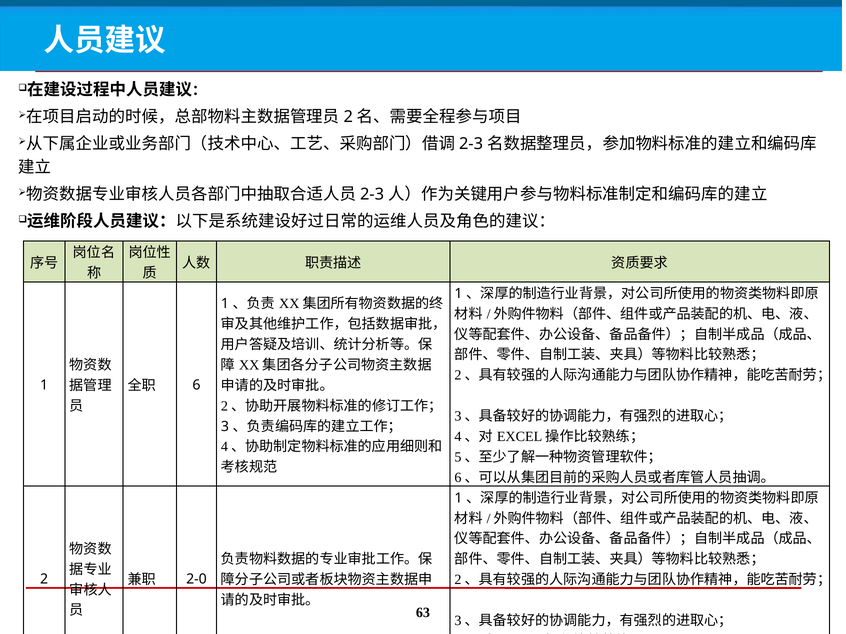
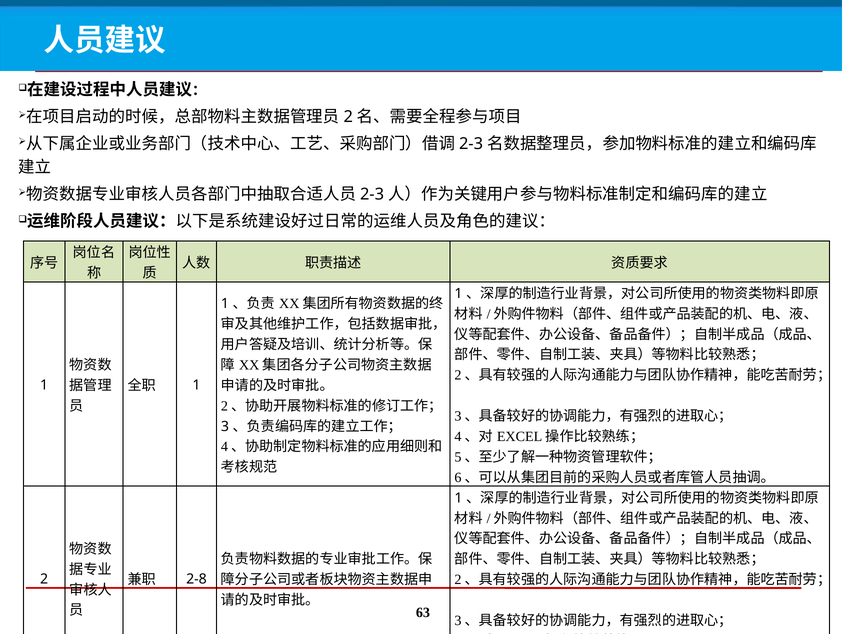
6: 6 -> 1 (196, 385)
2-0: 2-0 -> 2-8 (196, 579)
